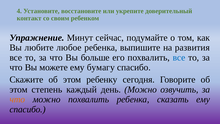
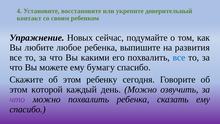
Минут: Минут -> Новых (80, 38)
больше: больше -> какими (95, 57)
степень: степень -> которой (47, 89)
что colour: orange -> purple (17, 99)
